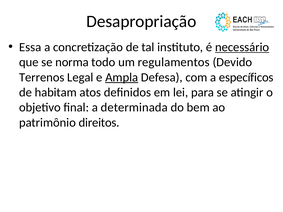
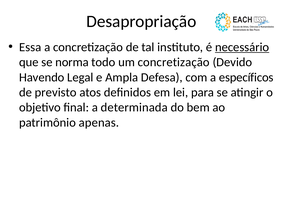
um regulamentos: regulamentos -> concretização (174, 62)
Terrenos: Terrenos -> Havendo (42, 77)
Ampla underline: present -> none (122, 77)
habitam: habitam -> previsto (56, 92)
direitos: direitos -> apenas (99, 123)
